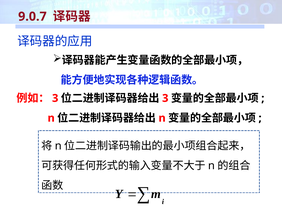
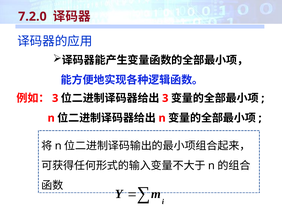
9.0.7: 9.0.7 -> 7.2.0 (32, 16)
